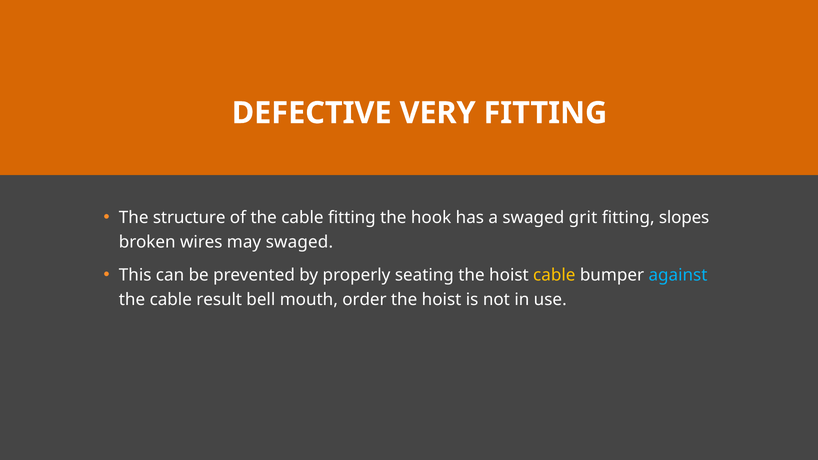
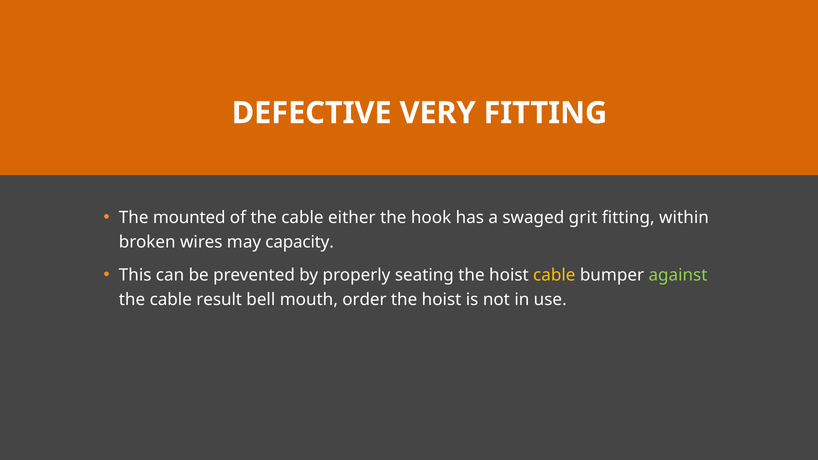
structure: structure -> mounted (189, 218)
cable fitting: fitting -> either (352, 218)
slopes: slopes -> within (684, 218)
may swaged: swaged -> capacity (300, 242)
against colour: light blue -> light green (678, 275)
